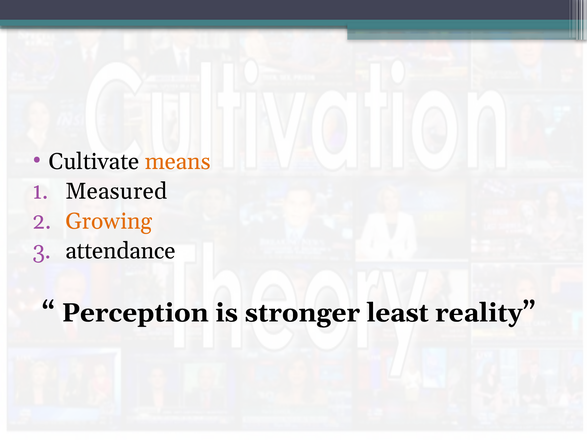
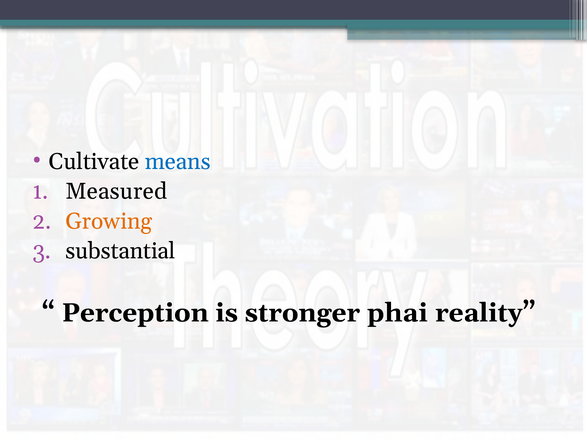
means colour: orange -> blue (178, 162)
attendance: attendance -> substantial (120, 251)
least: least -> phai (397, 313)
